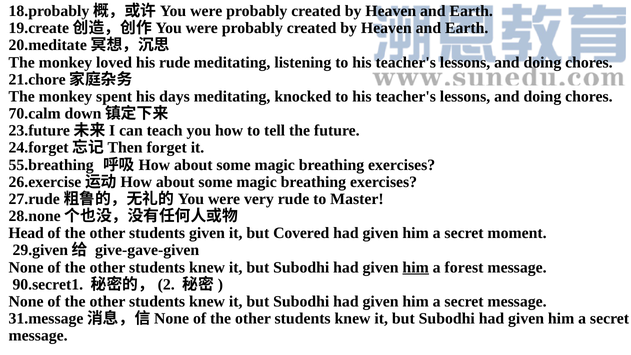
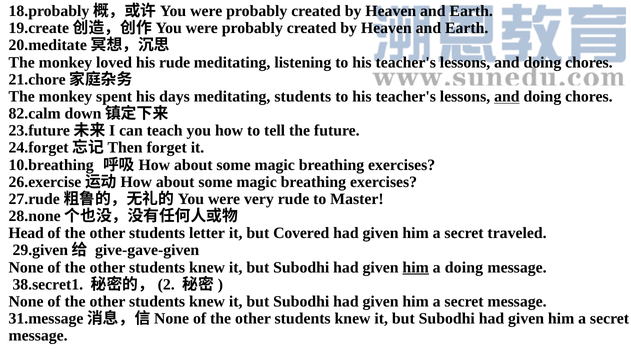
meditating knocked: knocked -> students (303, 96)
and underline: none -> present (507, 96)
70.calm: 70.calm -> 82.calm (35, 114)
55.breathing: 55.breathing -> 10.breathing (51, 165)
students given: given -> letter (207, 233)
moment: moment -> traveled (517, 233)
a forest: forest -> doing (464, 267)
90.secret1: 90.secret1 -> 38.secret1 (48, 284)
